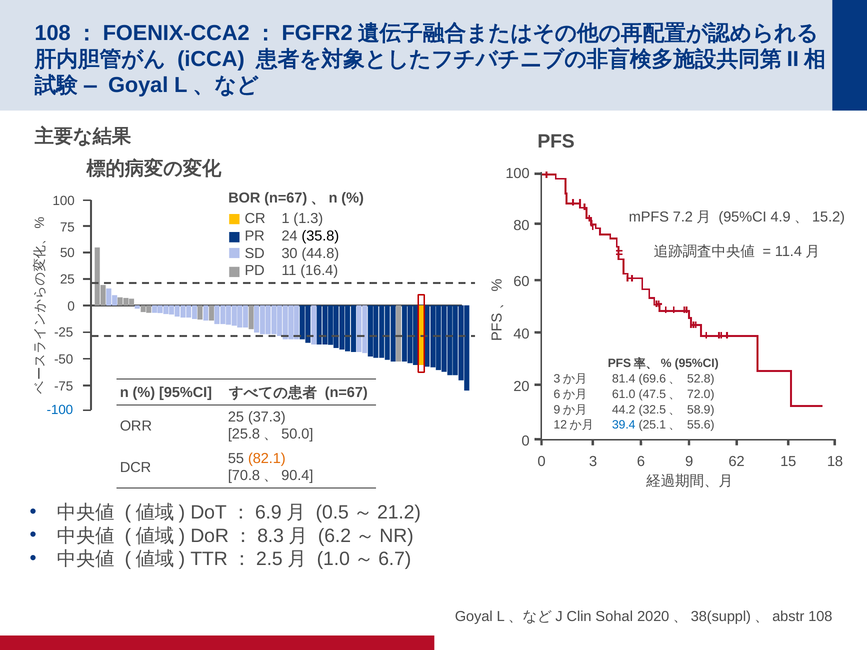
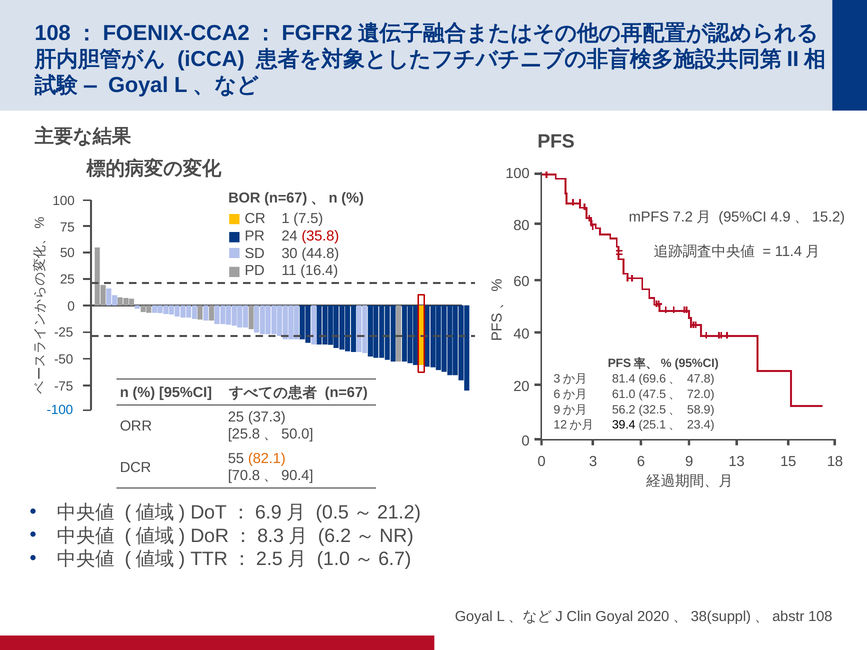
1.3: 1.3 -> 7.5 (308, 219)
35.8 colour: black -> red (320, 236)
52.8: 52.8 -> 47.8 (701, 379)
44.2: 44.2 -> 56.2 (624, 410)
39.4 colour: blue -> black (624, 425)
55.6: 55.6 -> 23.4 (701, 425)
62: 62 -> 13 (737, 462)
Clin Sohal: Sohal -> Goyal (614, 617)
